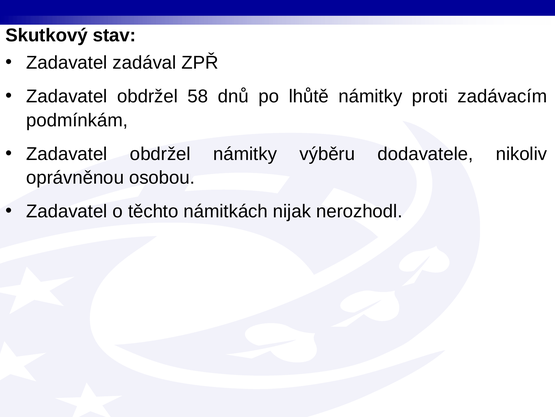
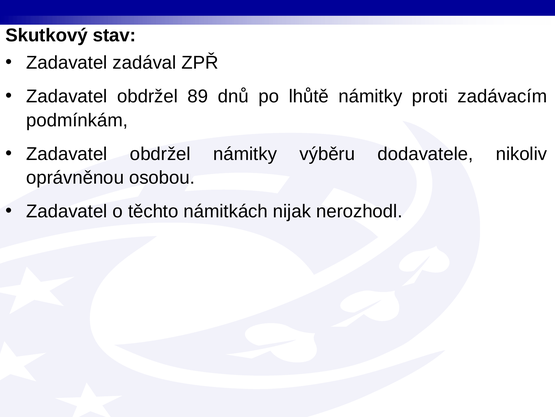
58: 58 -> 89 (198, 96)
